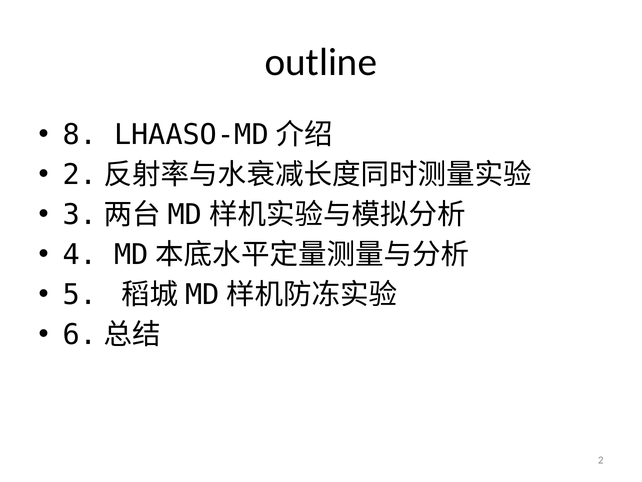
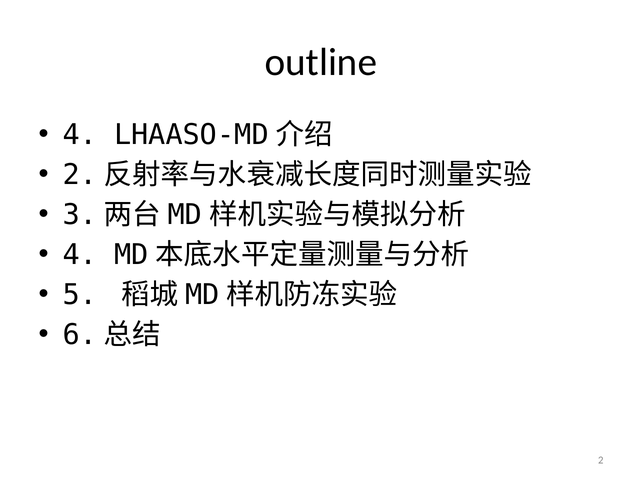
8: 8 -> 4 (80, 135)
